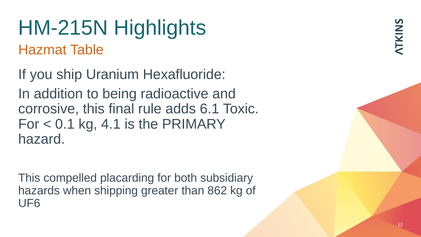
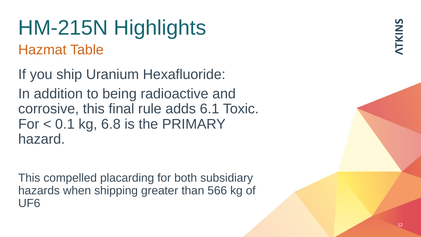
4.1: 4.1 -> 6.8 (111, 124)
862: 862 -> 566 (217, 191)
